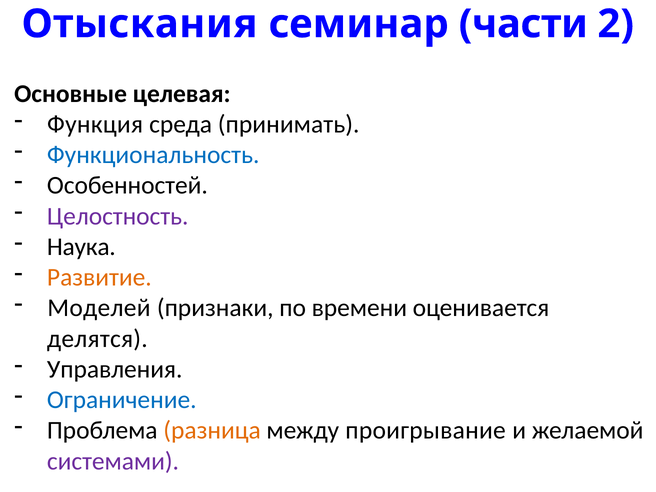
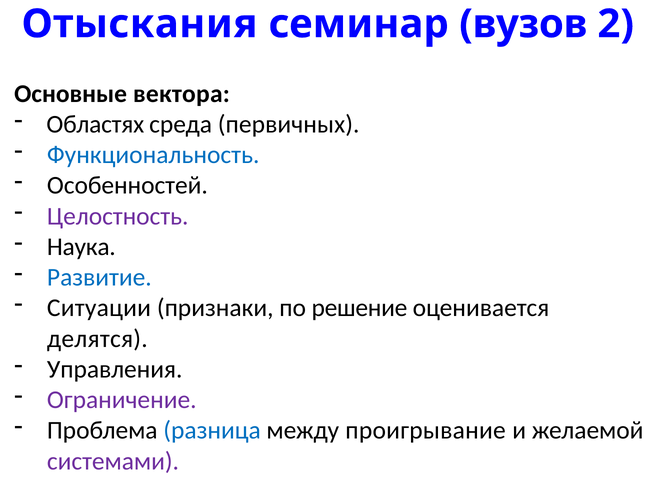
части: части -> вузов (523, 24)
целевая: целевая -> вектора (181, 94)
Функция: Функция -> Областях (95, 124)
принимать: принимать -> первичных (289, 124)
Развитие colour: orange -> blue (99, 277)
Моделей: Моделей -> Ситуации (99, 308)
времени: времени -> решение (359, 308)
Ограничение colour: blue -> purple (122, 400)
разница colour: orange -> blue (212, 431)
